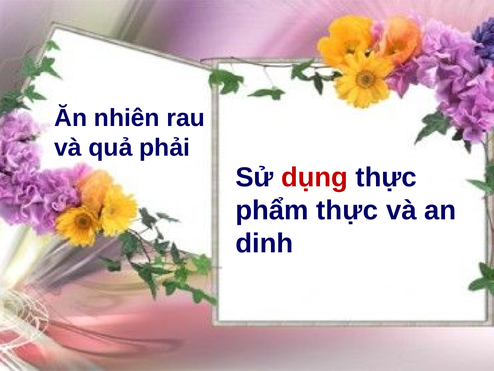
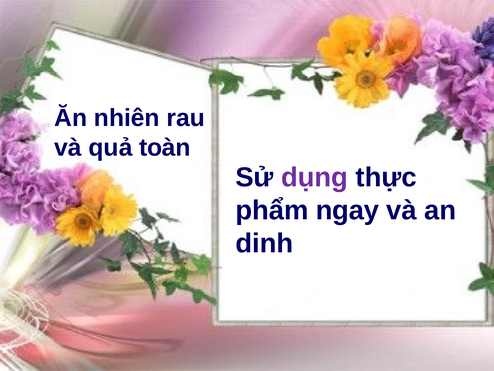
phải: phải -> toàn (165, 147)
dụng colour: red -> purple (315, 177)
phẩm thực: thực -> ngay (347, 210)
